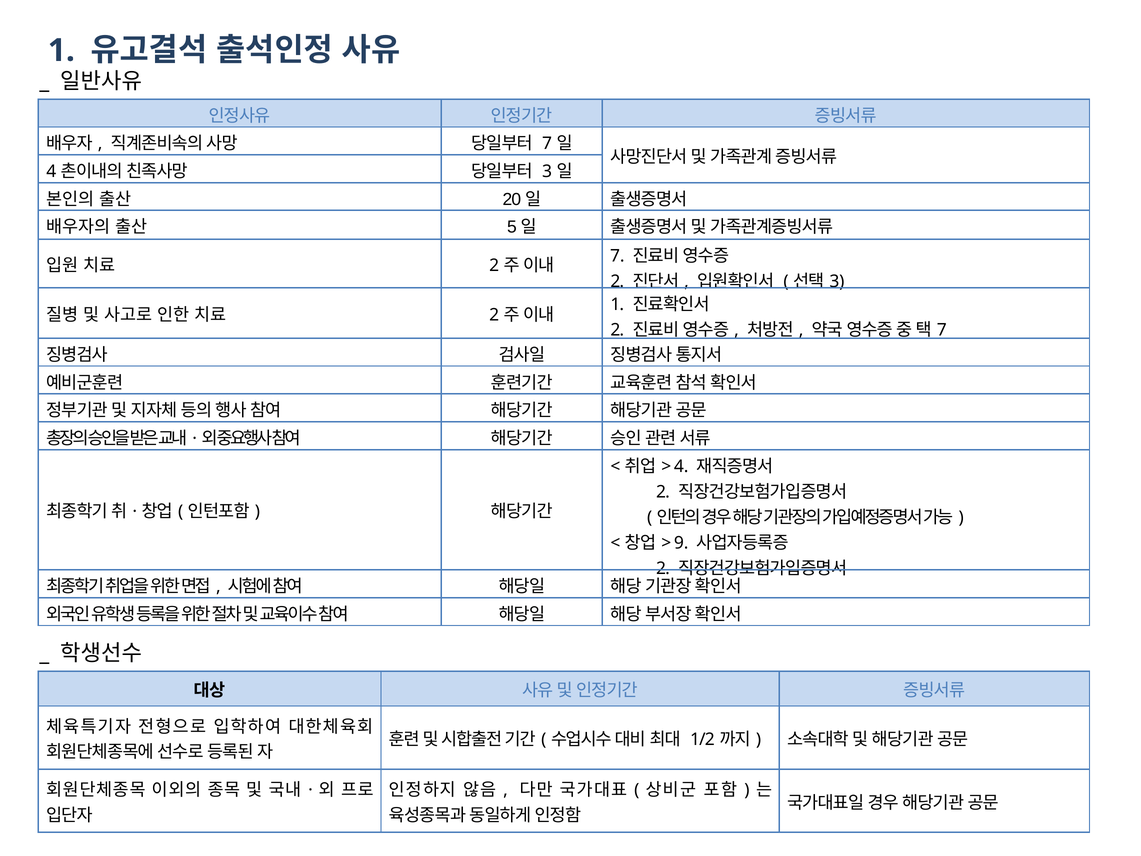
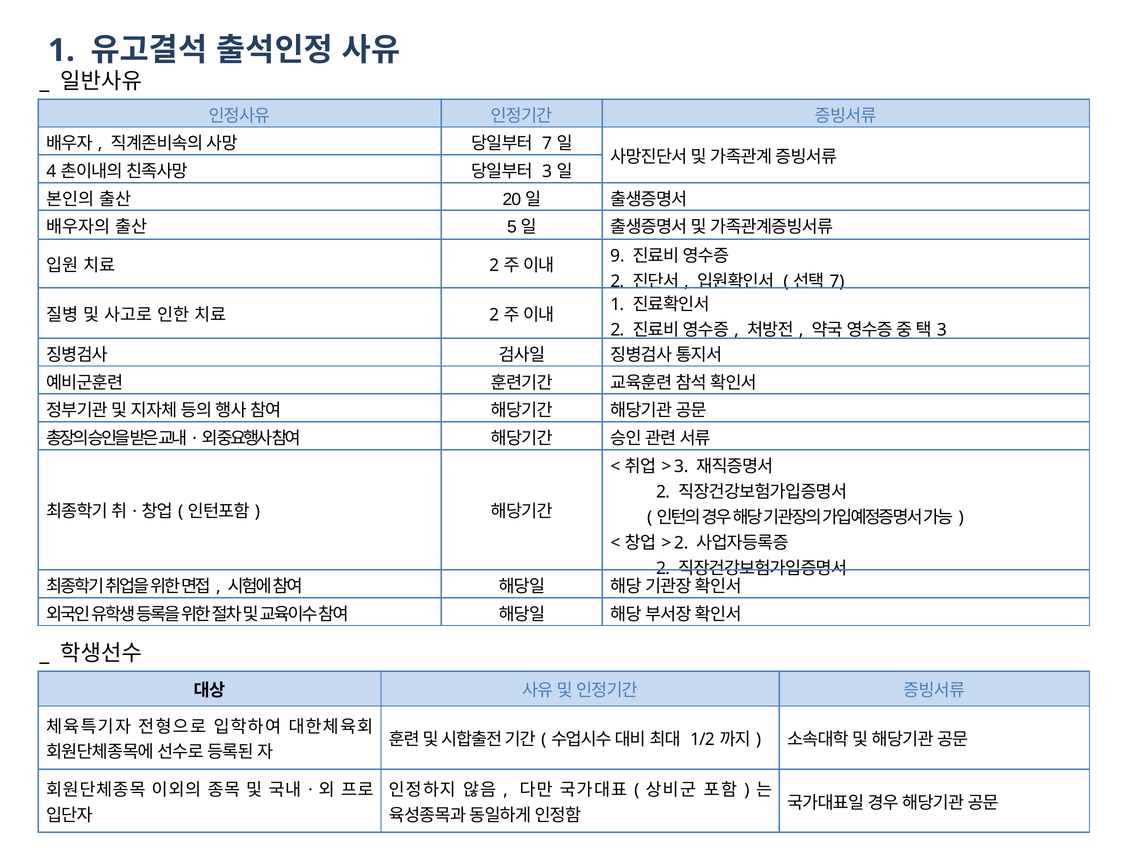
7: 7 -> 9 (617, 256)
3: 3 -> 7 (837, 281)
7: 7 -> 3 (942, 330)
4: 4 -> 3 (681, 466)
9: 9 -> 2 (681, 543)
